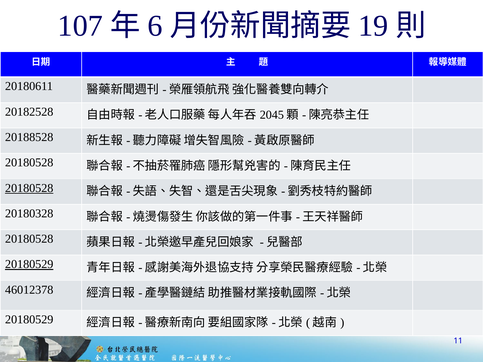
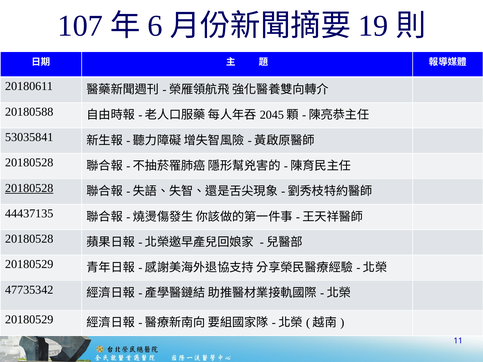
20182528: 20182528 -> 20180588 (29, 112)
20188528: 20188528 -> 53035841 (29, 137)
20180328: 20180328 -> 44437135 (29, 214)
20180529 underline: present -> none (29, 264)
46012378: 46012378 -> 47735342 (29, 290)
